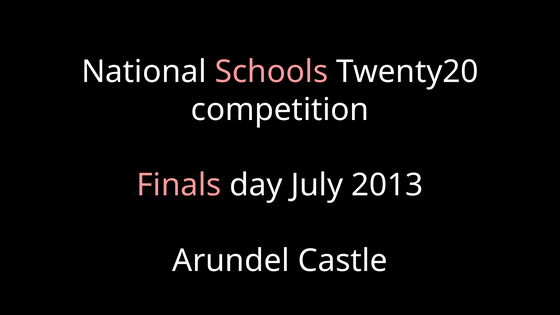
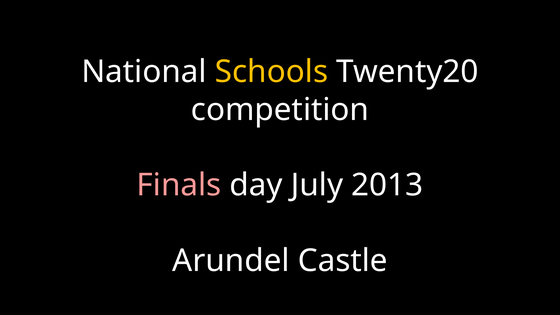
Schools colour: pink -> yellow (271, 72)
